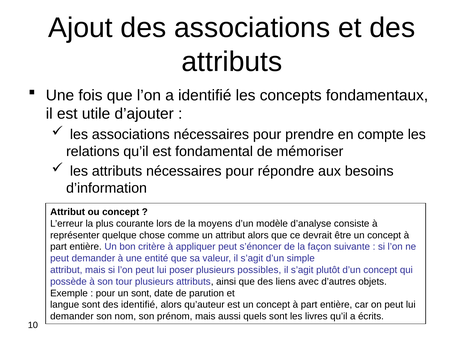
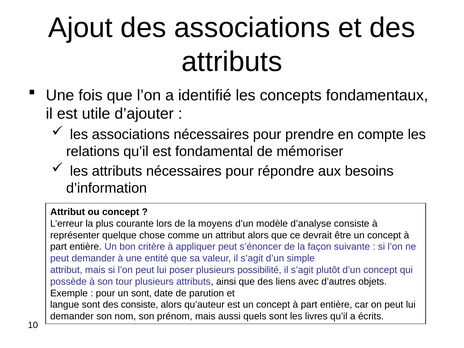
possibles: possibles -> possibilité (259, 270)
des identifié: identifié -> consiste (140, 305)
